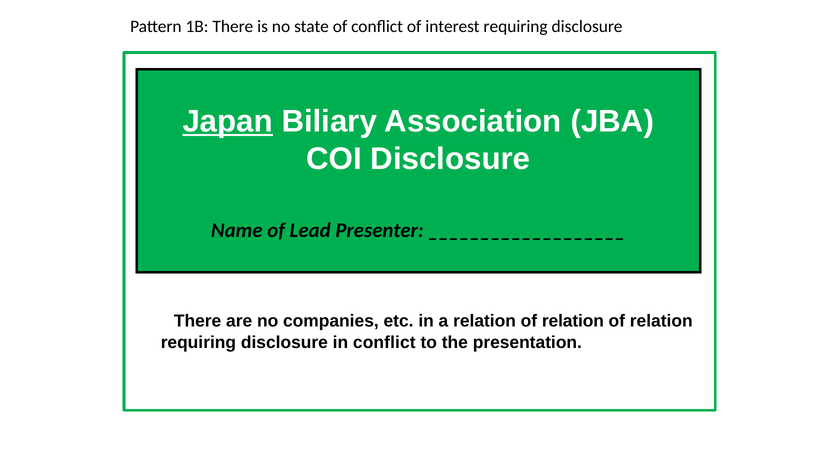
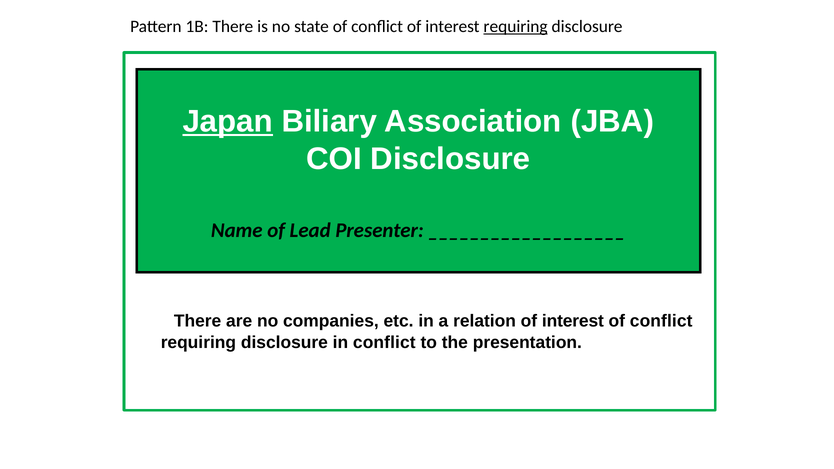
requiring underline: none -> present (516, 27)
a relation of relation: relation -> interest (573, 321)
relation: relation -> conflict (661, 321)
